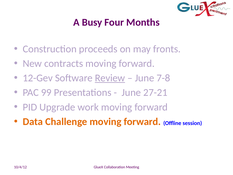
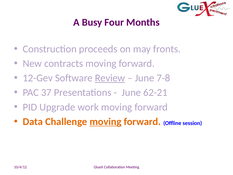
99: 99 -> 37 (46, 92)
27-21: 27-21 -> 62-21 (155, 92)
moving underline: none -> present (105, 121)
